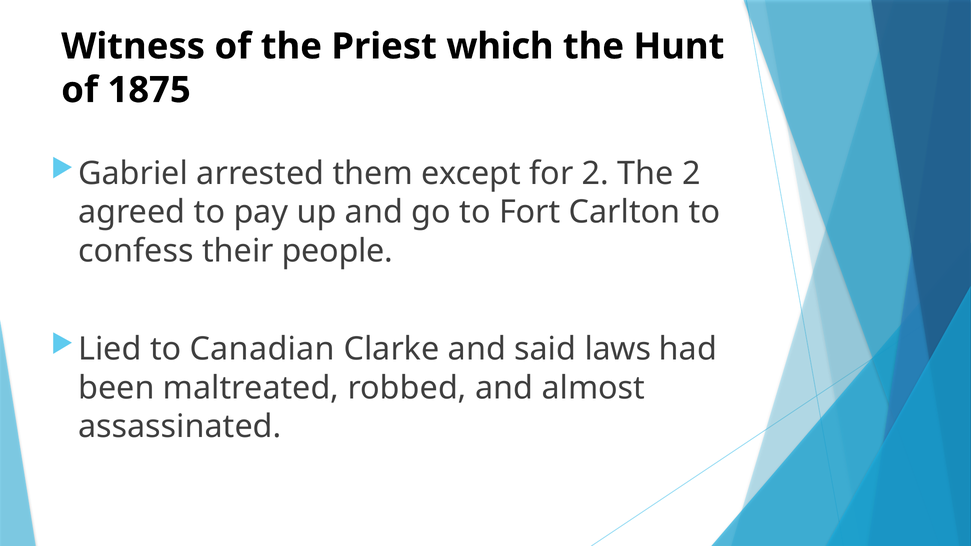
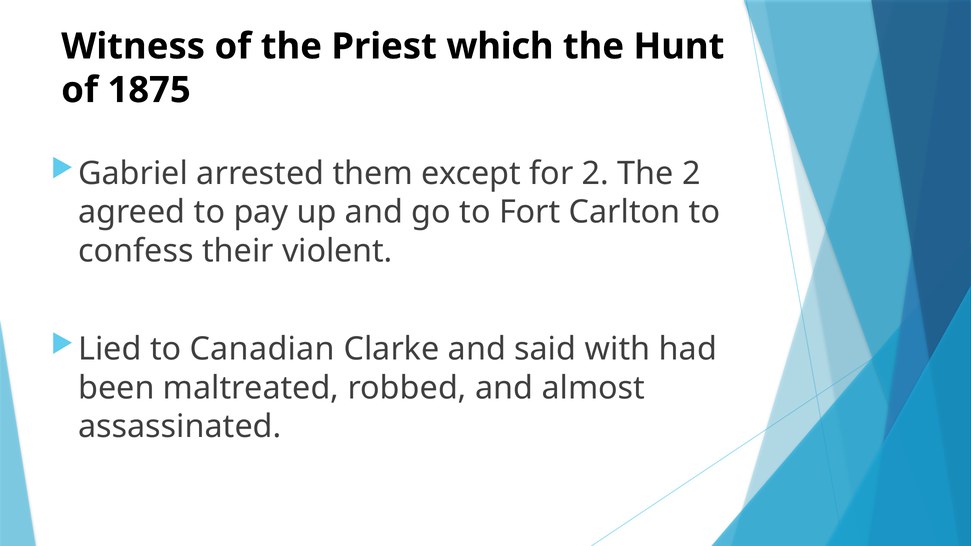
people: people -> violent (337, 251)
laws: laws -> with (618, 349)
